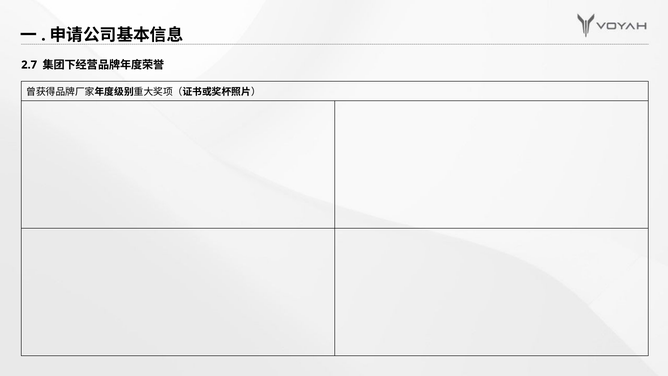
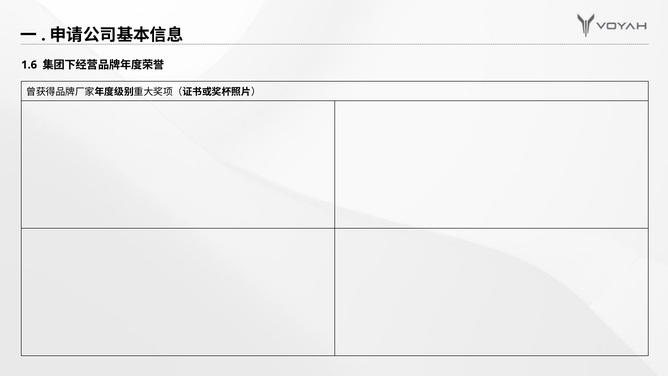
2.7: 2.7 -> 1.6 (29, 65)
